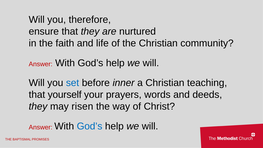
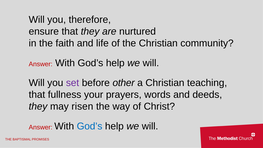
set colour: blue -> purple (73, 83)
inner: inner -> other (124, 83)
yourself: yourself -> fullness (65, 95)
